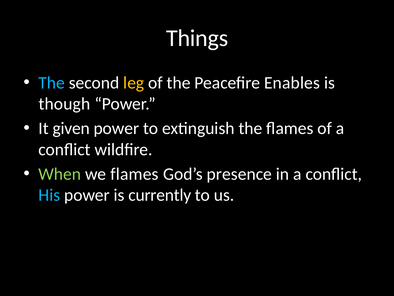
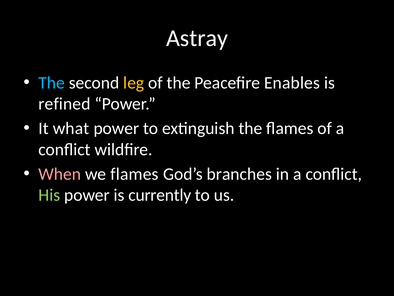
Things: Things -> Astray (197, 38)
though: though -> refined (64, 104)
given: given -> what (71, 128)
When colour: light green -> pink (60, 174)
presence: presence -> branches (239, 174)
His colour: light blue -> light green (49, 195)
